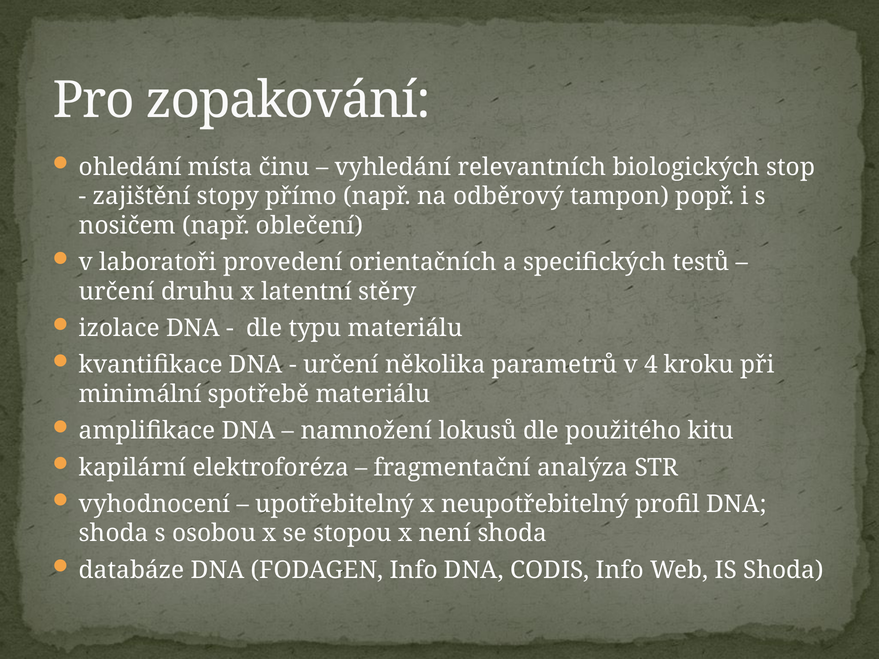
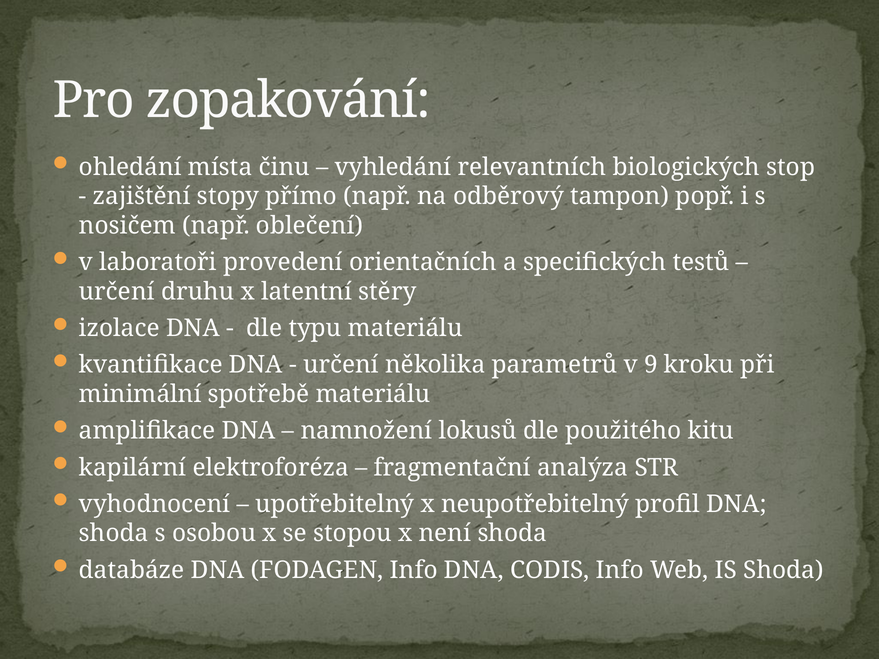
4: 4 -> 9 (651, 365)
